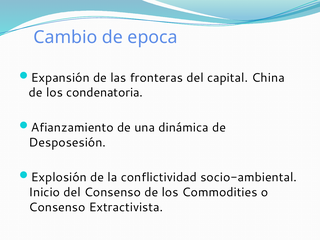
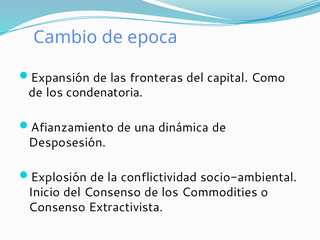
China: China -> Como (268, 78)
